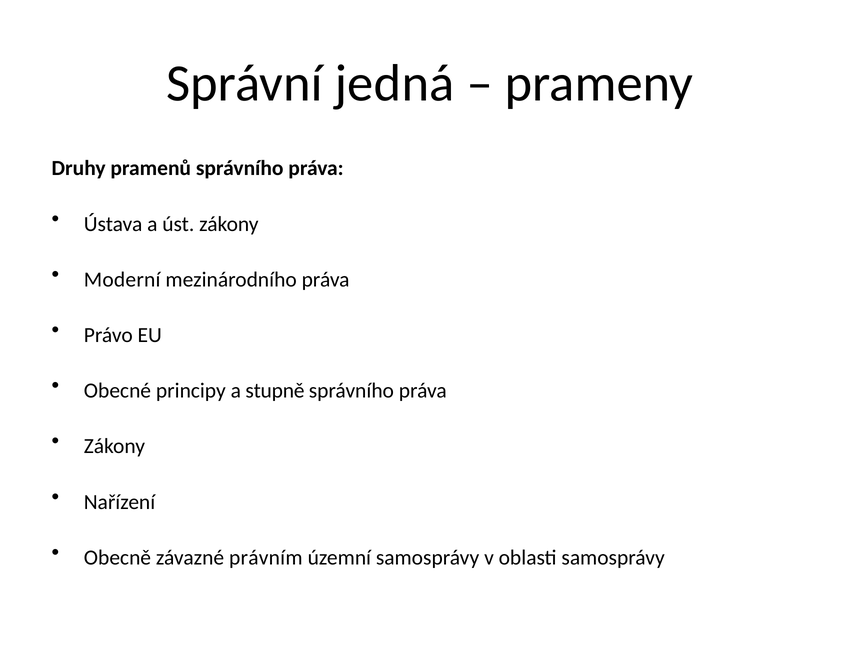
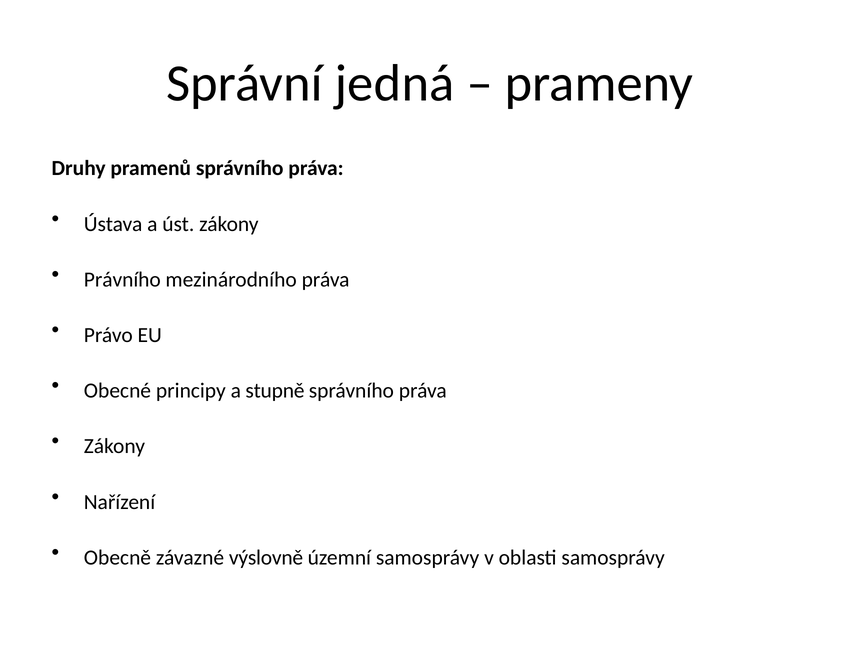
Moderní: Moderní -> Právního (122, 280)
právním: právním -> výslovně (266, 558)
